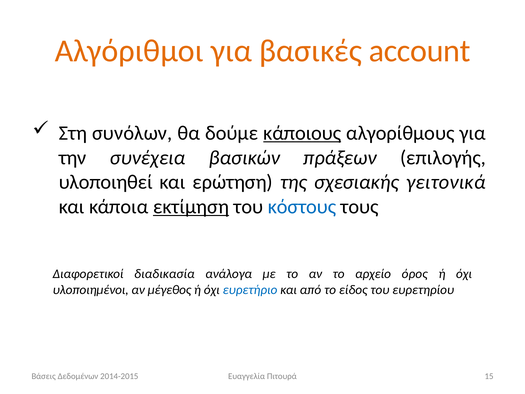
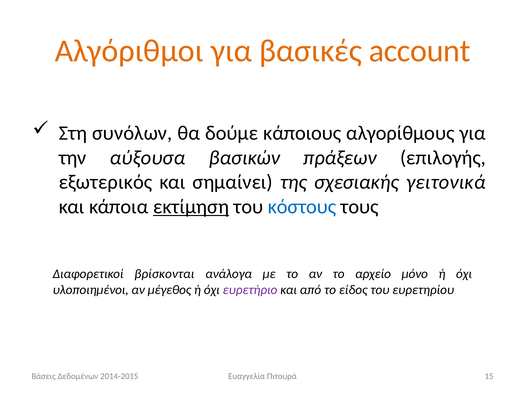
κάποιους underline: present -> none (302, 133)
συνέχεια: συνέχεια -> αύξουσα (148, 158)
υλοποιηθεί: υλοποιηθεί -> εξωτερικός (106, 182)
ερώτηση: ερώτηση -> σημαίνει (233, 182)
διαδικασία: διαδικασία -> βρίσκονται (164, 274)
όρος: όρος -> μόνο (415, 274)
ευρετήριο colour: blue -> purple (250, 289)
